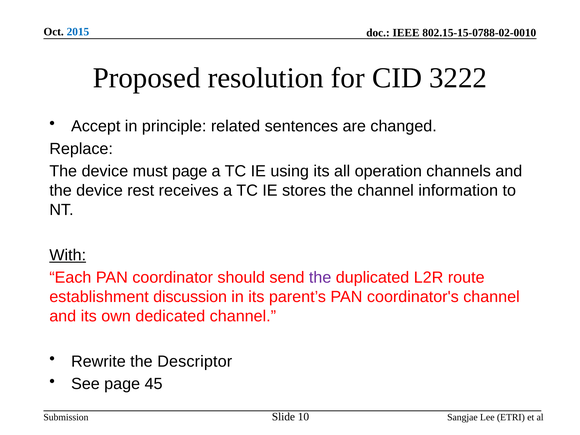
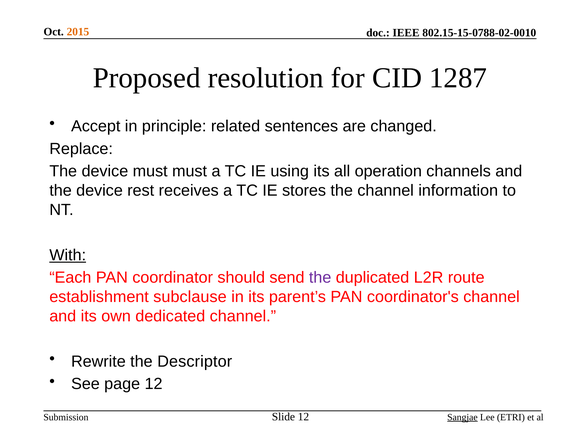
2015 colour: blue -> orange (78, 32)
3222: 3222 -> 1287 (458, 78)
must page: page -> must (190, 171)
discussion: discussion -> subclause (190, 297)
page 45: 45 -> 12 (154, 384)
Slide 10: 10 -> 12 (303, 417)
Sangjae underline: none -> present (462, 417)
